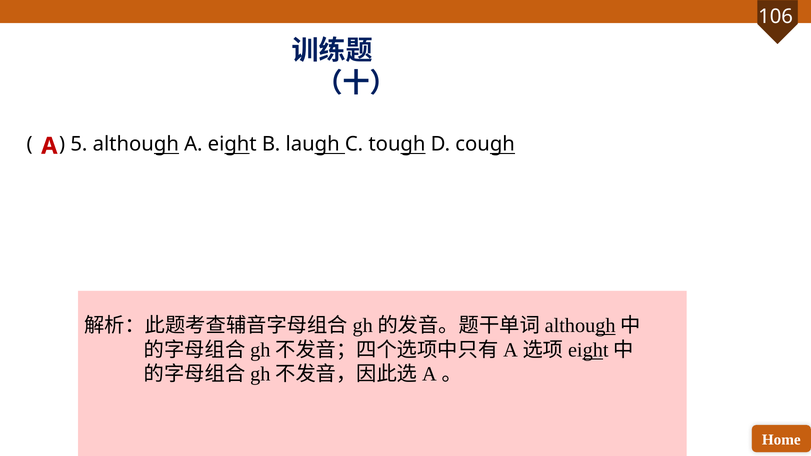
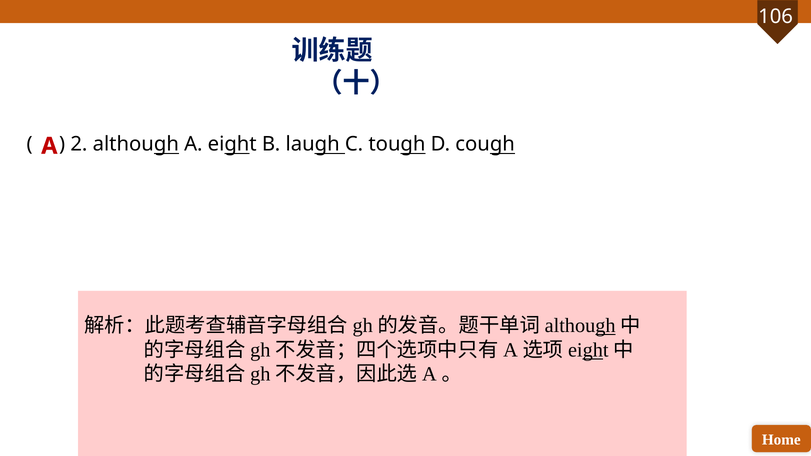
5: 5 -> 2 (79, 144)
